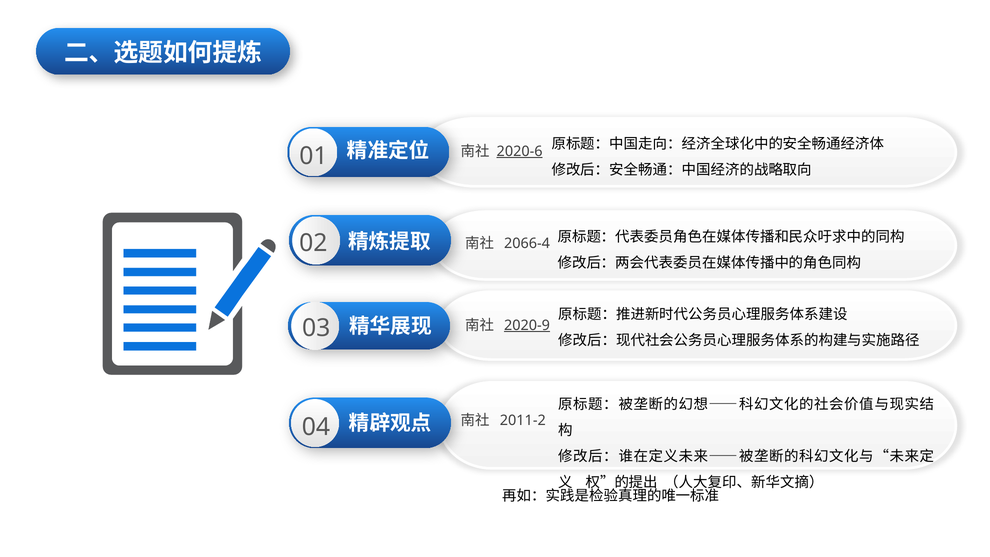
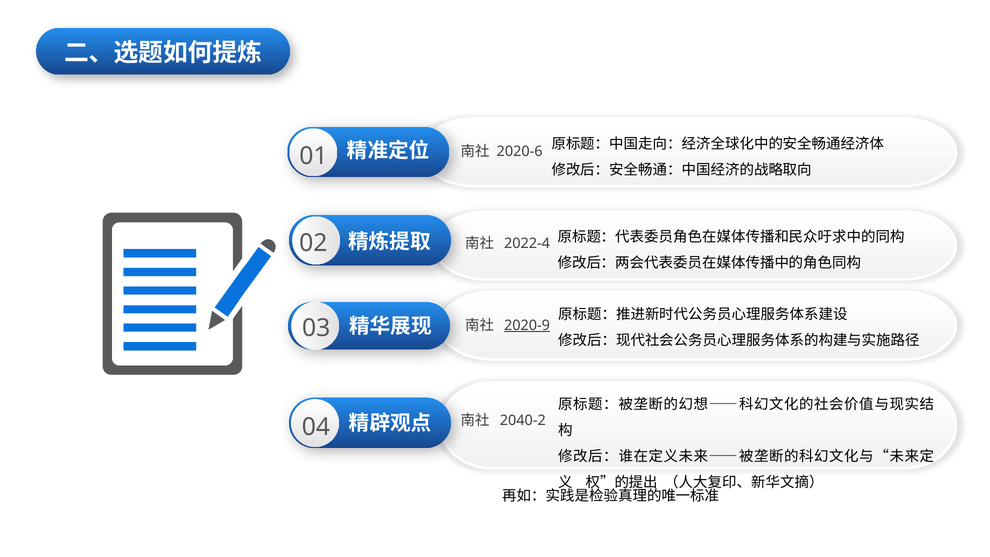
2020-6 underline: present -> none (520, 151)
2066-4: 2066-4 -> 2022-4 (527, 243)
2011-2: 2011-2 -> 2040-2 (523, 421)
